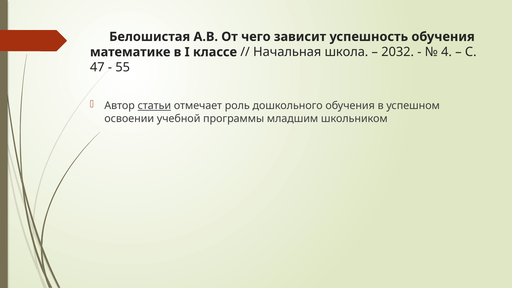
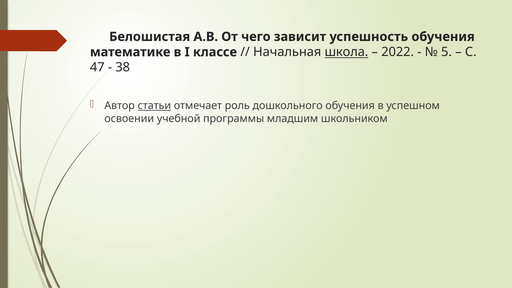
школа underline: none -> present (346, 52)
2032: 2032 -> 2022 (398, 52)
4: 4 -> 5 (447, 52)
55: 55 -> 38 (123, 67)
